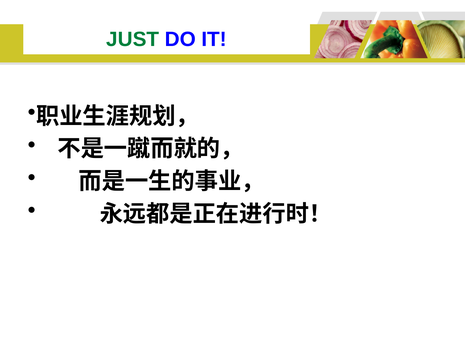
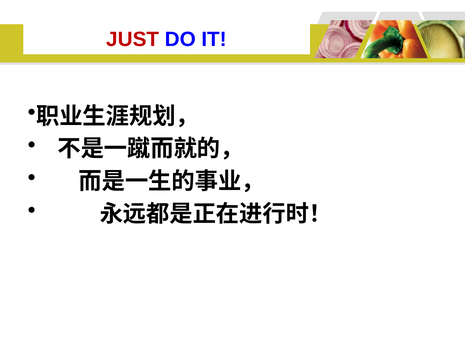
JUST colour: green -> red (133, 39)
